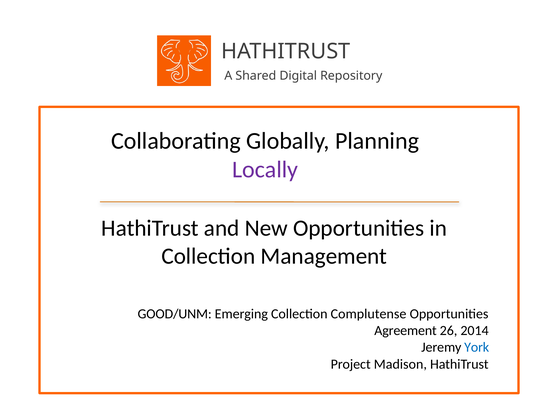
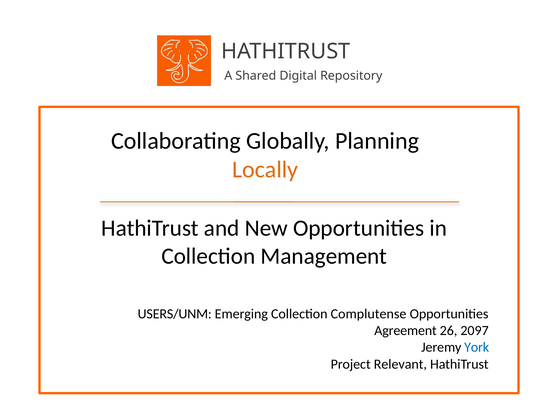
Locally colour: purple -> orange (265, 170)
GOOD/UNM: GOOD/UNM -> USERS/UNM (175, 314)
2014: 2014 -> 2097 (475, 331)
Madison: Madison -> Relevant (400, 365)
